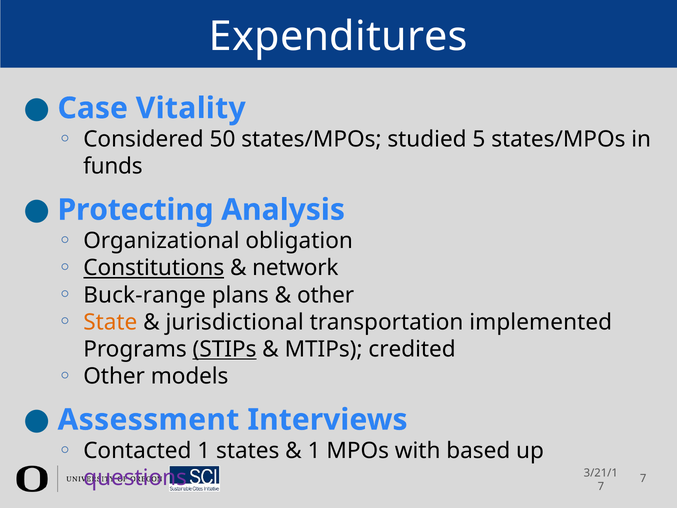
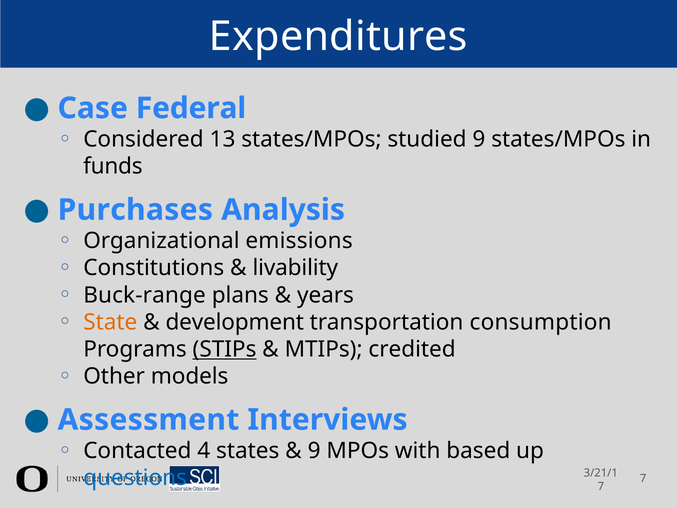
Vitality: Vitality -> Federal (191, 108)
50: 50 -> 13 (223, 139)
studied 5: 5 -> 9 (479, 139)
Protecting: Protecting -> Purchases (135, 210)
obligation: obligation -> emissions (299, 241)
Constitutions underline: present -> none (154, 268)
network: network -> livability (295, 268)
other: other -> years (325, 295)
jurisdictional: jurisdictional -> development (235, 322)
implemented: implemented -> consumption (541, 322)
Contacted 1: 1 -> 4 (204, 451)
1: 1 -> 9 (314, 451)
questions colour: purple -> blue (135, 478)
